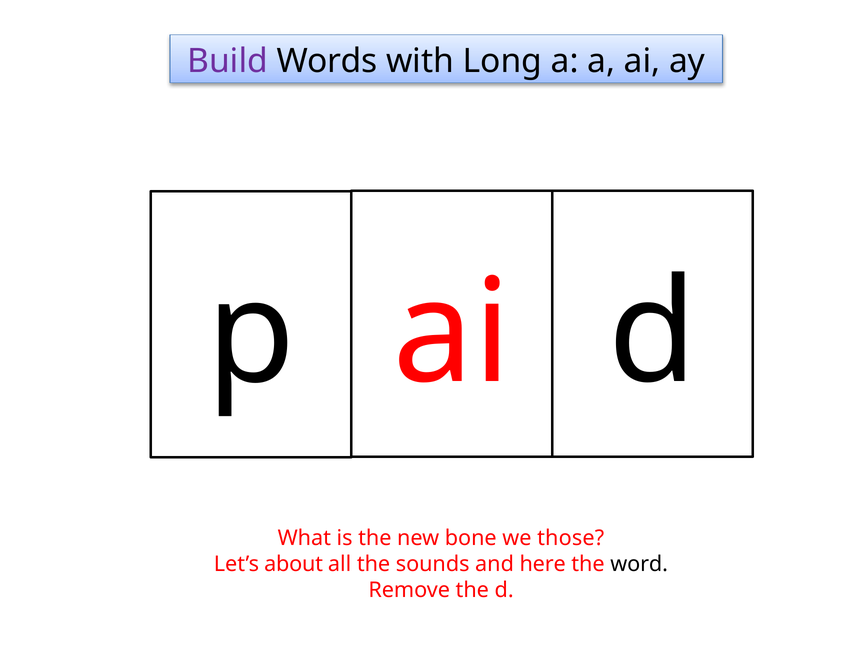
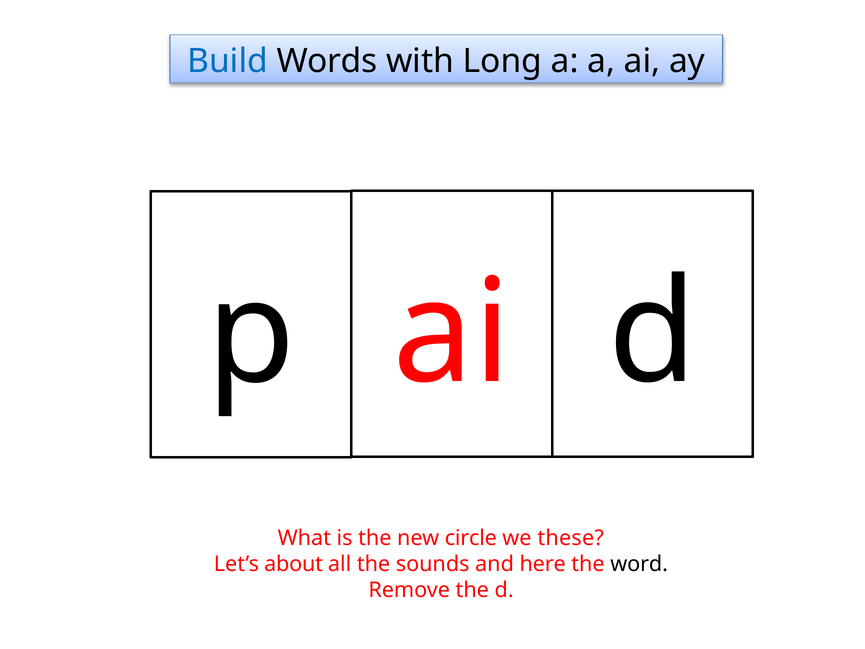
Build colour: purple -> blue (228, 61)
bone: bone -> circle (471, 538)
those: those -> these (571, 538)
